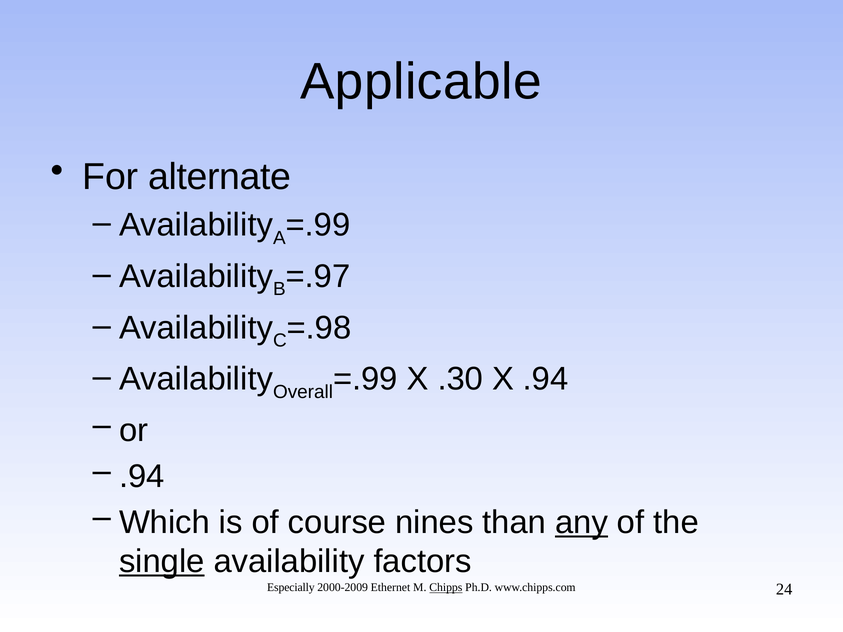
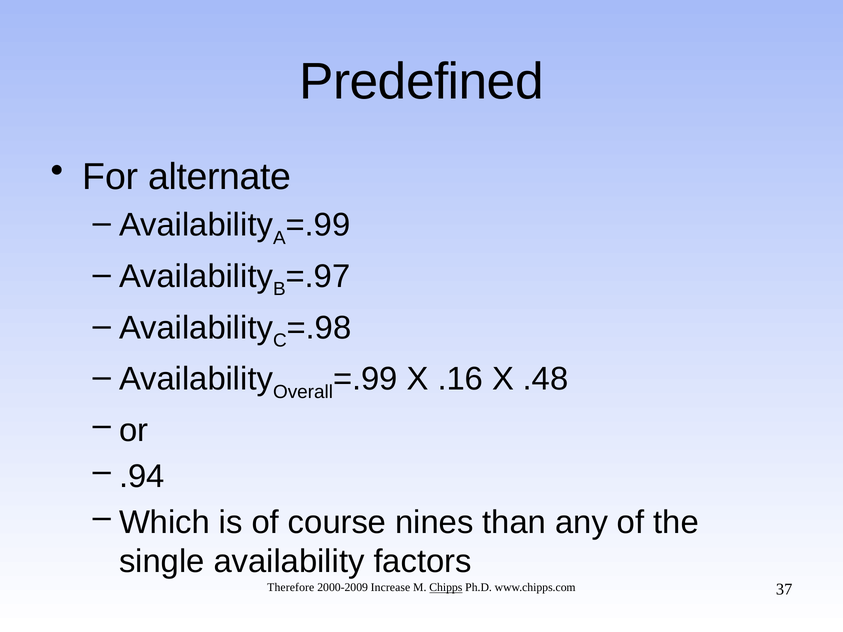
Applicable: Applicable -> Predefined (422, 82)
.30: .30 -> .16 (460, 379)
.94: .94 -> .48 (546, 379)
any underline: present -> none (582, 522)
single underline: present -> none (162, 562)
Especially: Especially -> Therefore (291, 588)
Ethernet: Ethernet -> Increase (390, 588)
24: 24 -> 37 (784, 590)
